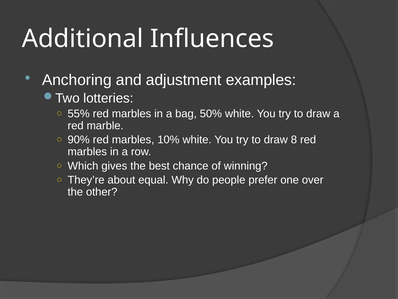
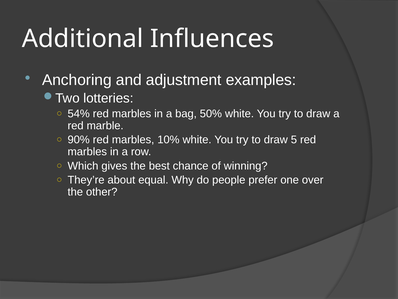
55%: 55% -> 54% (79, 113)
8: 8 -> 5 (294, 140)
